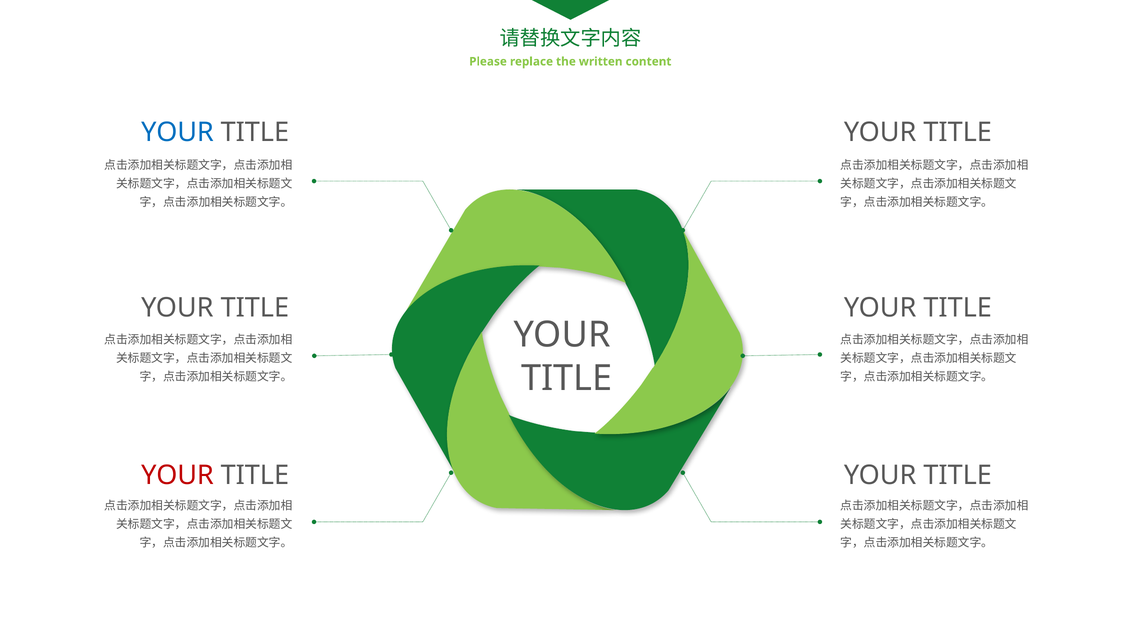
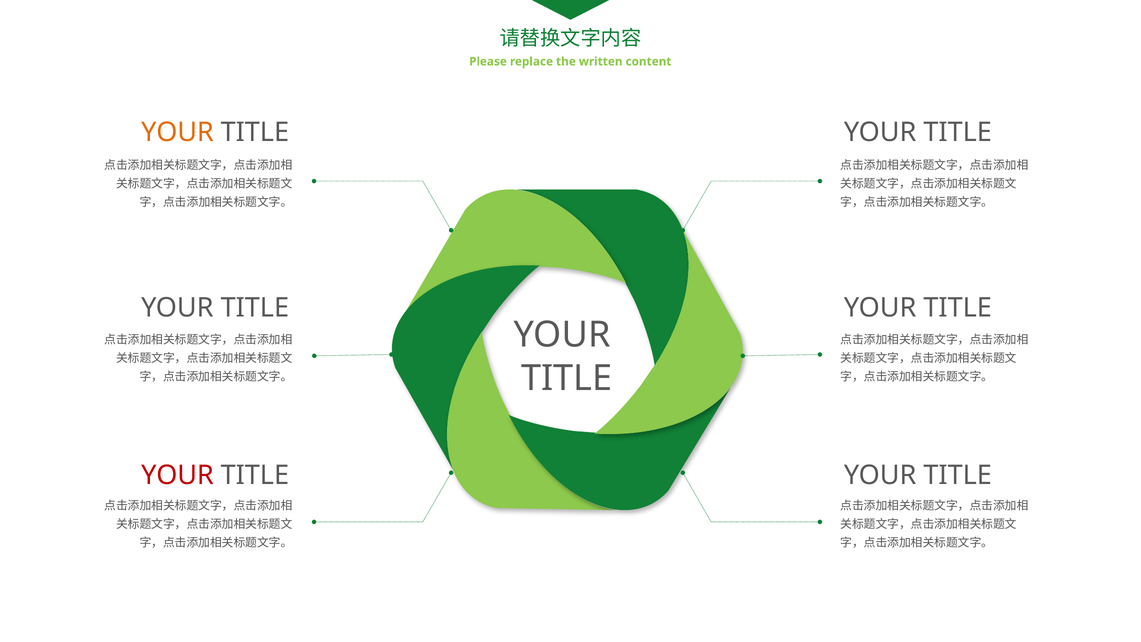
YOUR colour: blue -> orange (177, 132)
